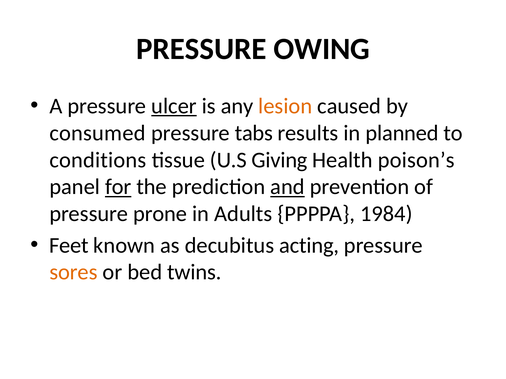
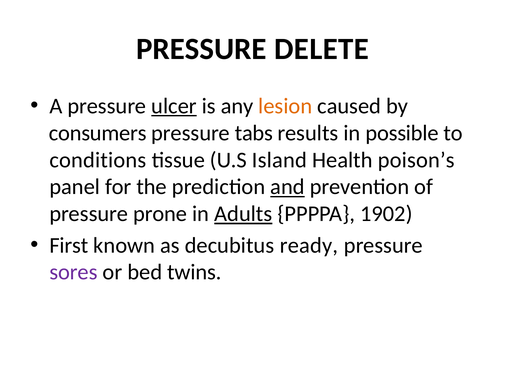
OWING: OWING -> DELETE (321, 49)
consumed: consumed -> consumers (98, 133)
planned: planned -> possible (402, 133)
Giving: Giving -> Island (279, 160)
for underline: present -> none (118, 187)
Adults underline: none -> present (243, 214)
1984: 1984 -> 1902 (386, 214)
Feet: Feet -> First (69, 246)
acting: acting -> ready (309, 246)
sores colour: orange -> purple (73, 273)
